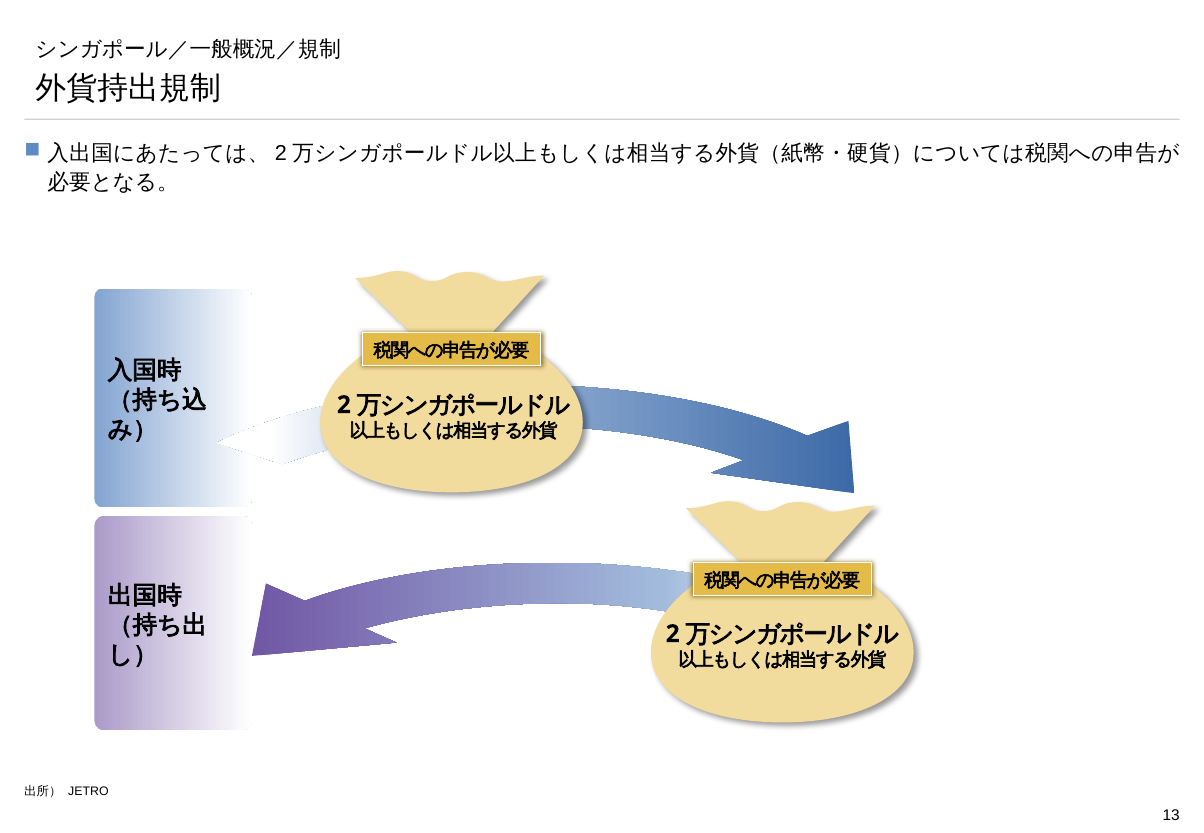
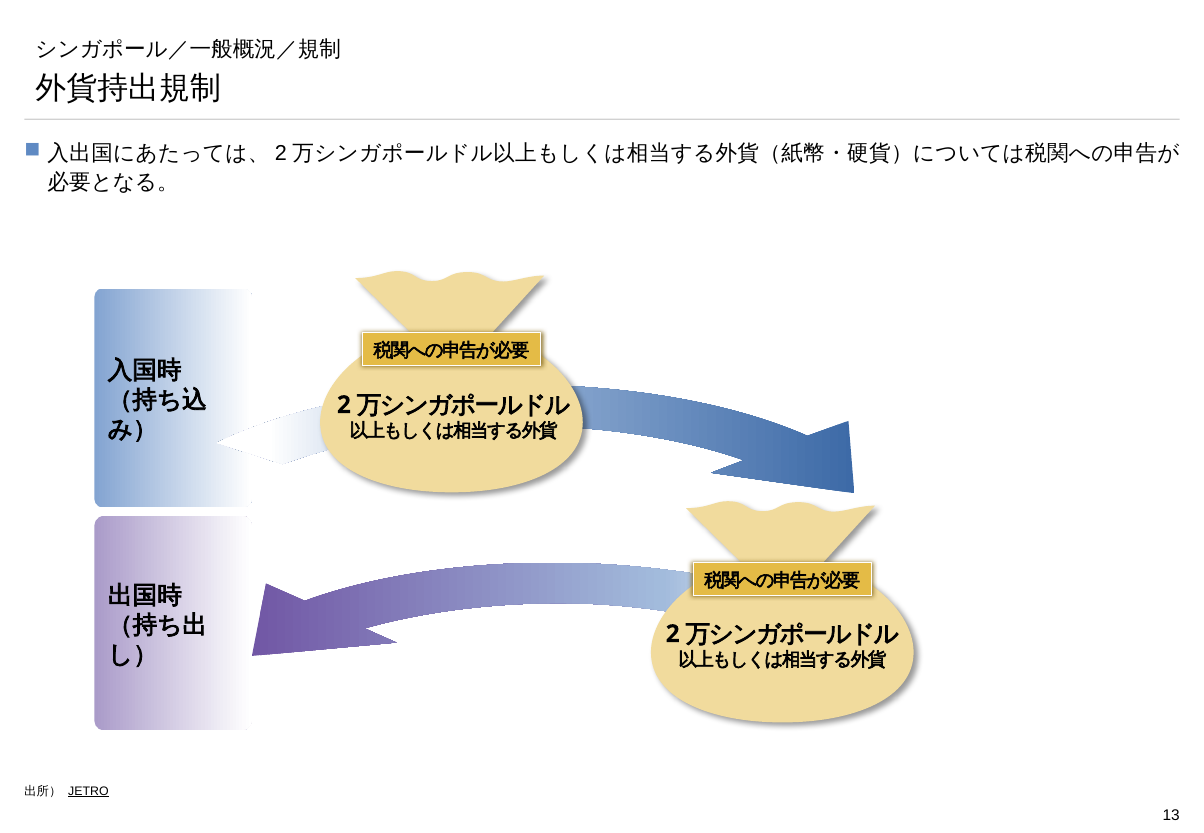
JETRO underline: none -> present (88, 792)
